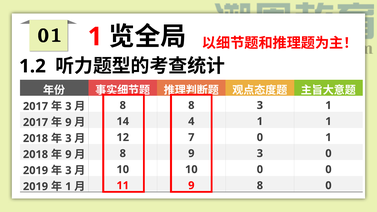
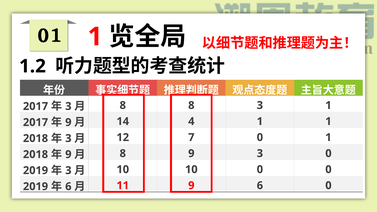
1: 1 -> 6 (68, 187)
8: 8 -> 6 (260, 186)
